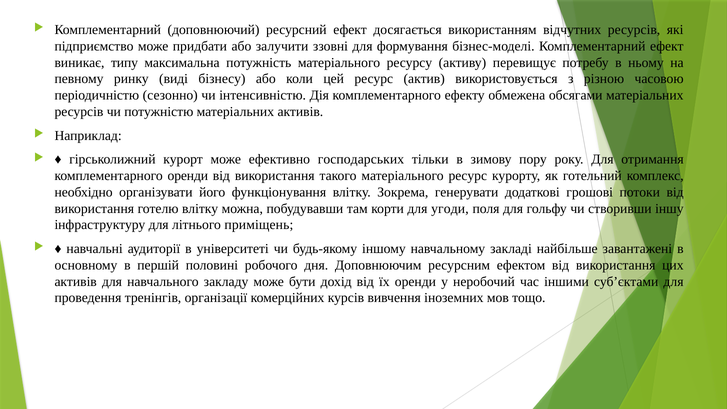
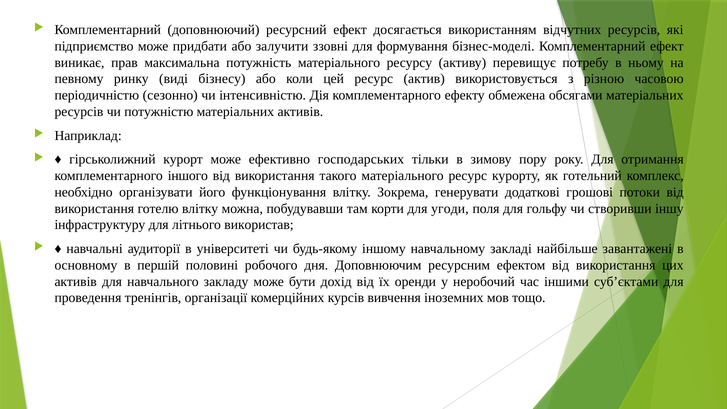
типу: типу -> прав (124, 63)
комплементарного оренди: оренди -> іншого (188, 176)
приміщень: приміщень -> використав (259, 225)
